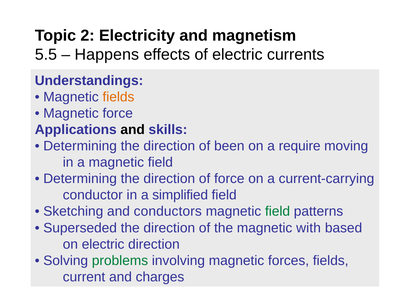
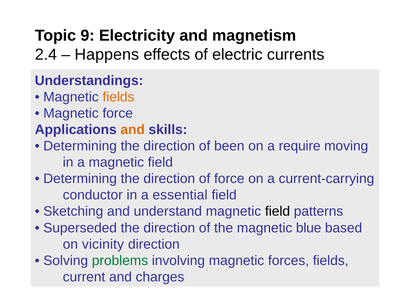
2: 2 -> 9 (88, 36)
5.5: 5.5 -> 2.4 (46, 55)
and colour: black -> orange (133, 130)
simplified: simplified -> essential (180, 195)
conductors: conductors -> understand (168, 212)
field colour: green -> black (278, 212)
with: with -> blue (309, 228)
on electric: electric -> vicinity (103, 245)
